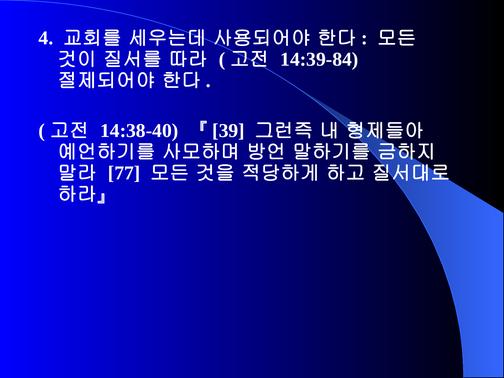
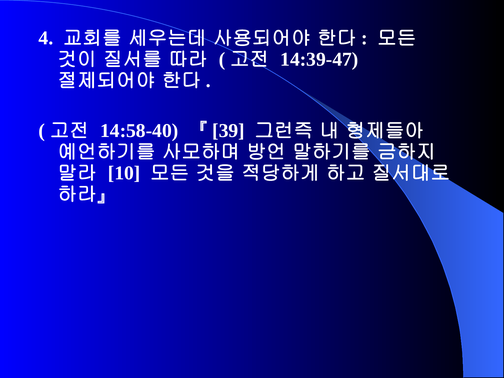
14:39-84: 14:39-84 -> 14:39-47 (319, 59)
14:38-40: 14:38-40 -> 14:58-40 (139, 131)
77: 77 -> 10 (124, 173)
